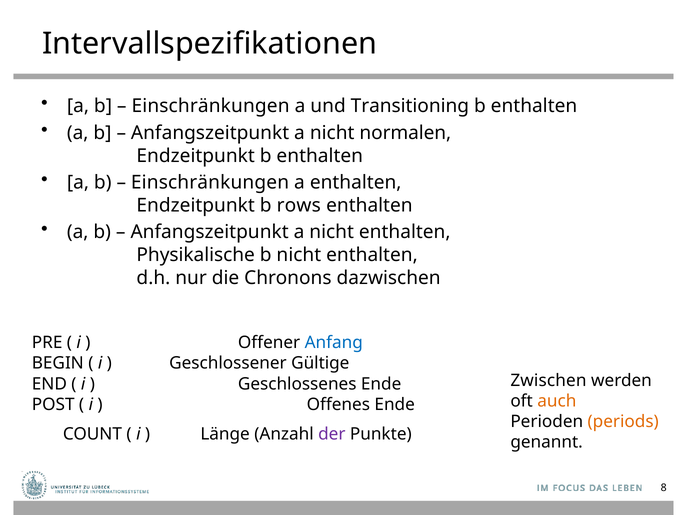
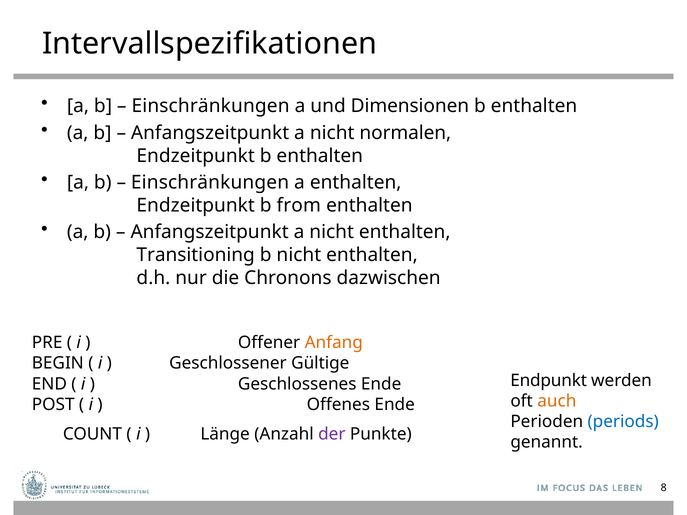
Transitioning: Transitioning -> Dimensionen (410, 106)
rows: rows -> from (299, 205)
Physikalische: Physikalische -> Transitioning (196, 255)
Anfang colour: blue -> orange (334, 343)
Zwischen: Zwischen -> Endpunkt (549, 381)
periods colour: orange -> blue (623, 422)
